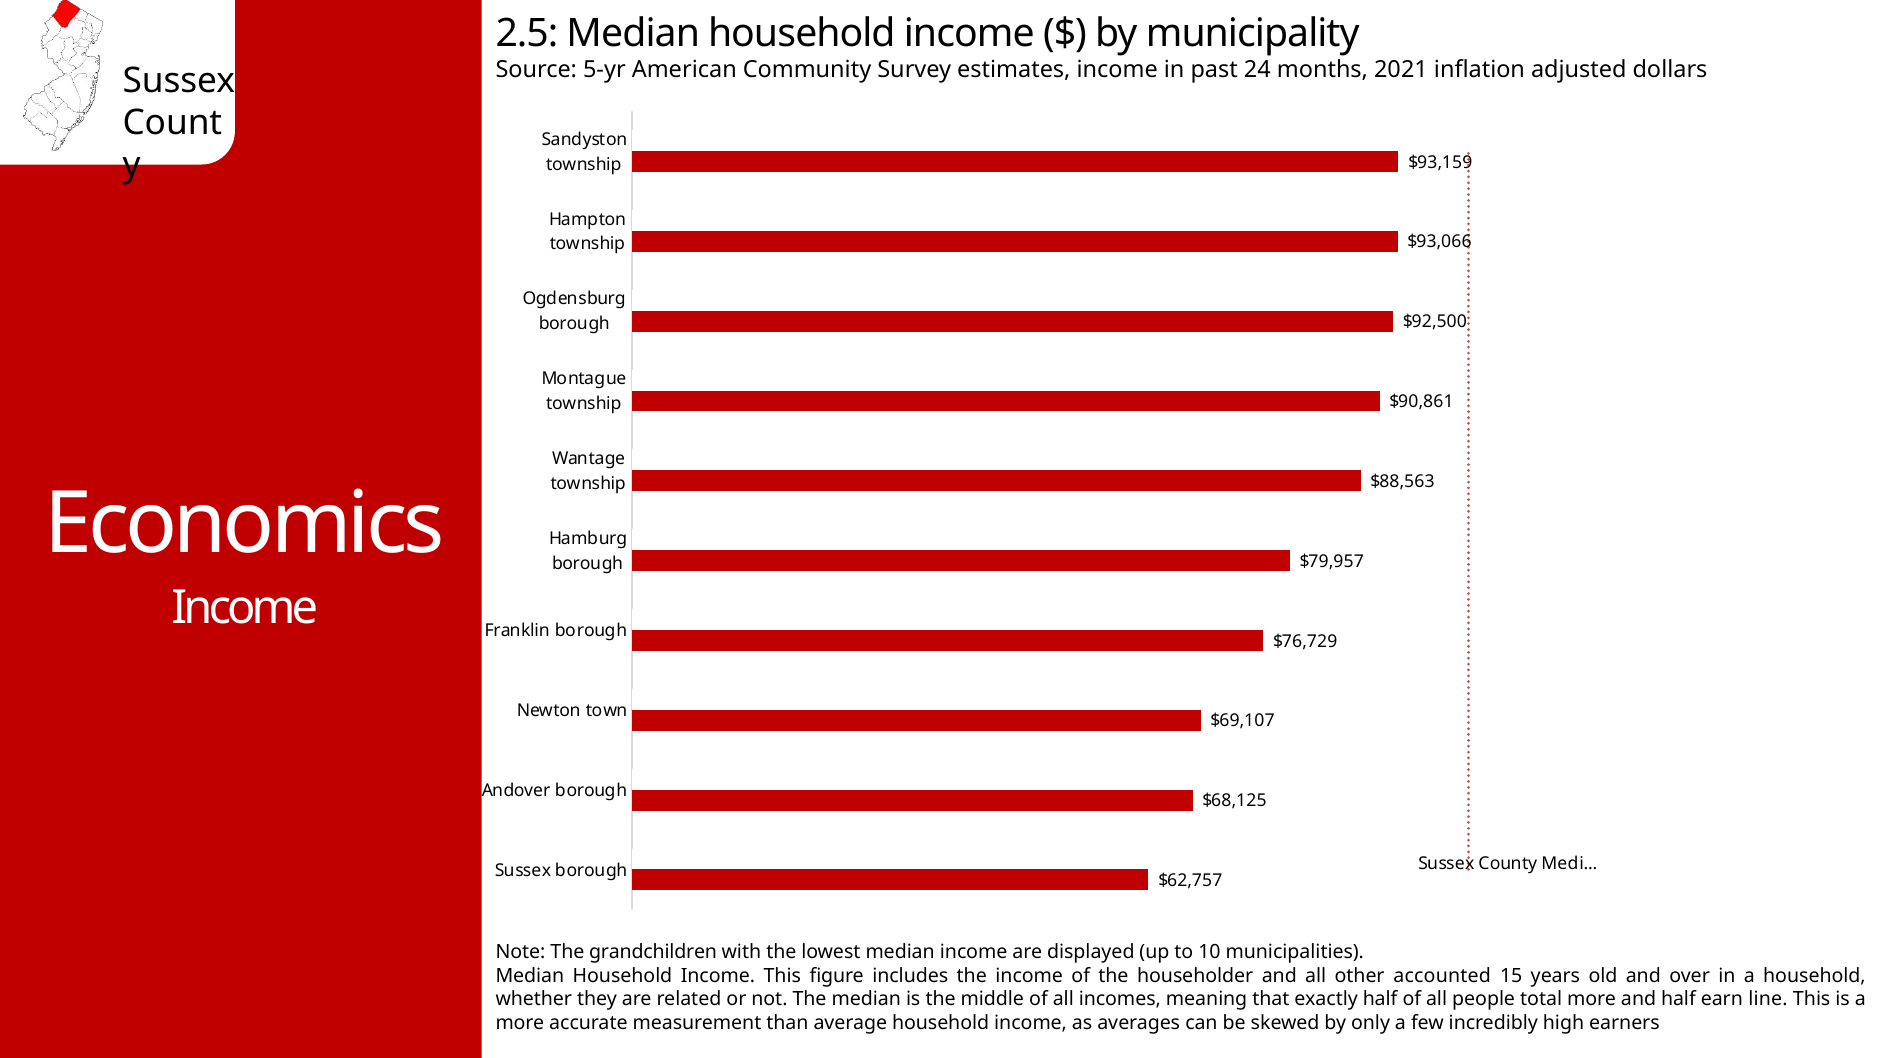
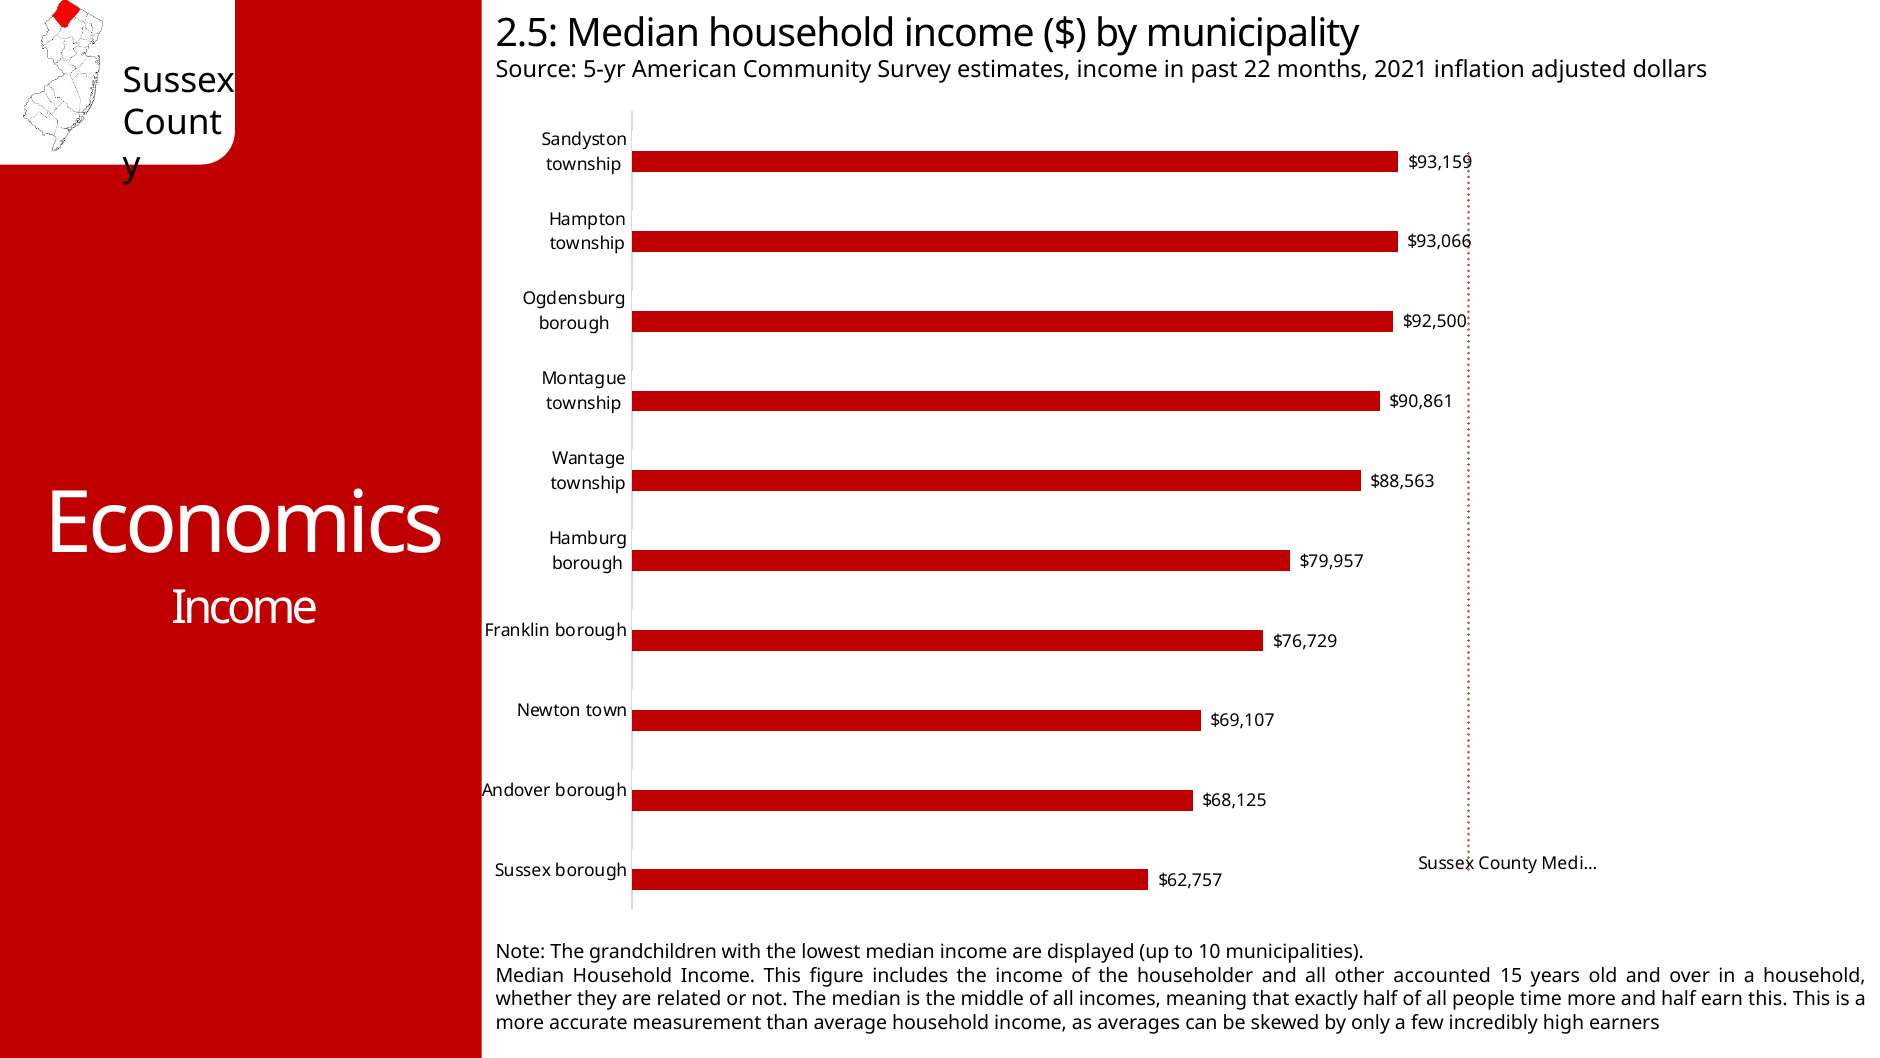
24: 24 -> 22 (1257, 70)
total: total -> time (1541, 999)
earn line: line -> this (1768, 999)
